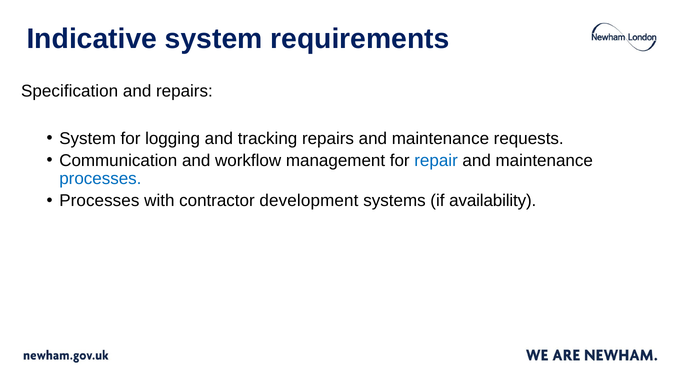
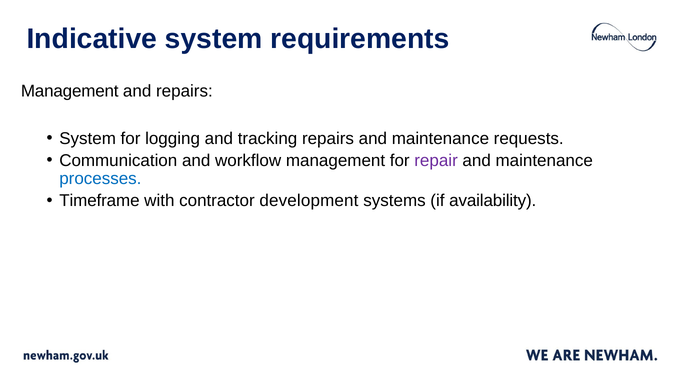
Specification: Specification -> Management (70, 91)
repair colour: blue -> purple (436, 160)
Processes: Processes -> Timeframe (99, 200)
